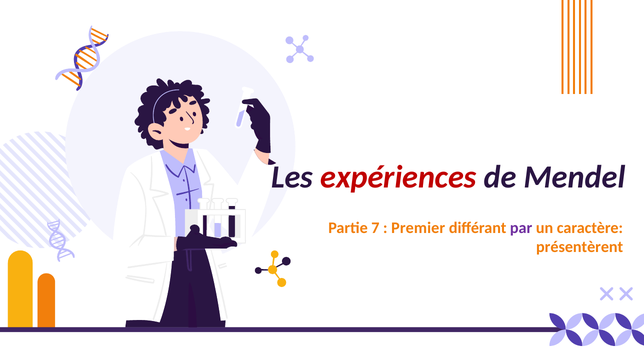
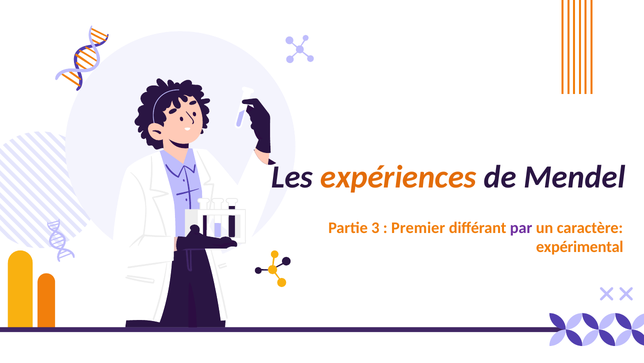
expériences colour: red -> orange (398, 177)
7: 7 -> 3 (375, 227)
présentèrent: présentèrent -> expérimental (580, 247)
